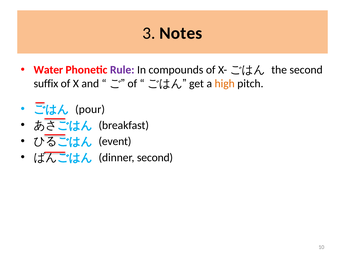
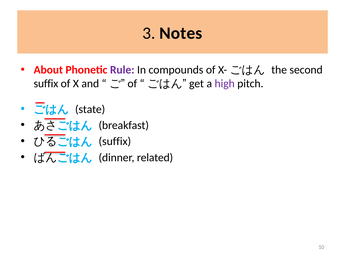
Water: Water -> About (48, 70)
high colour: orange -> purple (225, 84)
pour: pour -> state (90, 109)
event: event -> suffix (115, 141)
dinner second: second -> related (155, 157)
